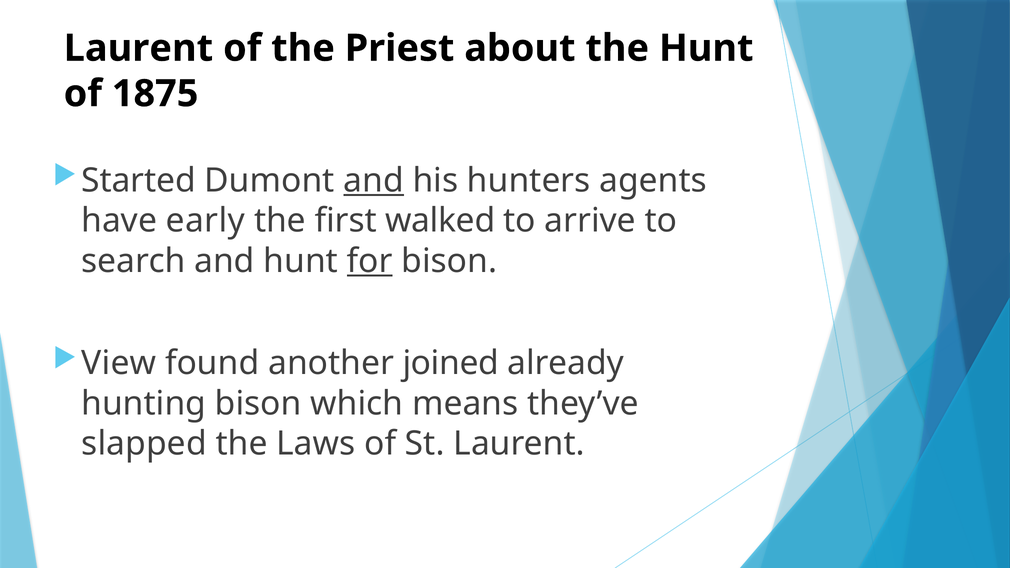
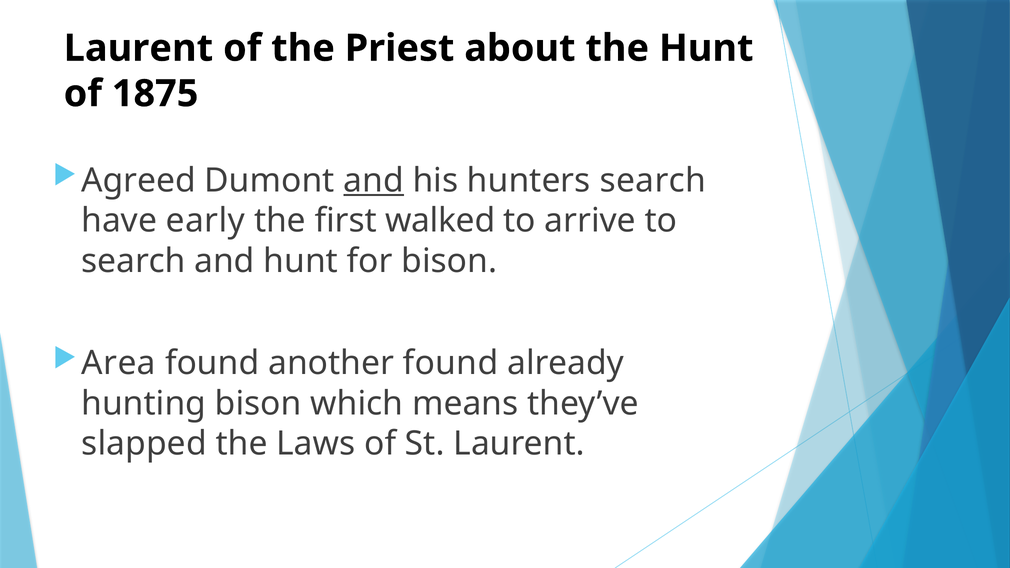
Started: Started -> Agreed (139, 180)
hunters agents: agents -> search (653, 180)
for underline: present -> none (370, 261)
View: View -> Area (119, 363)
another joined: joined -> found (451, 363)
